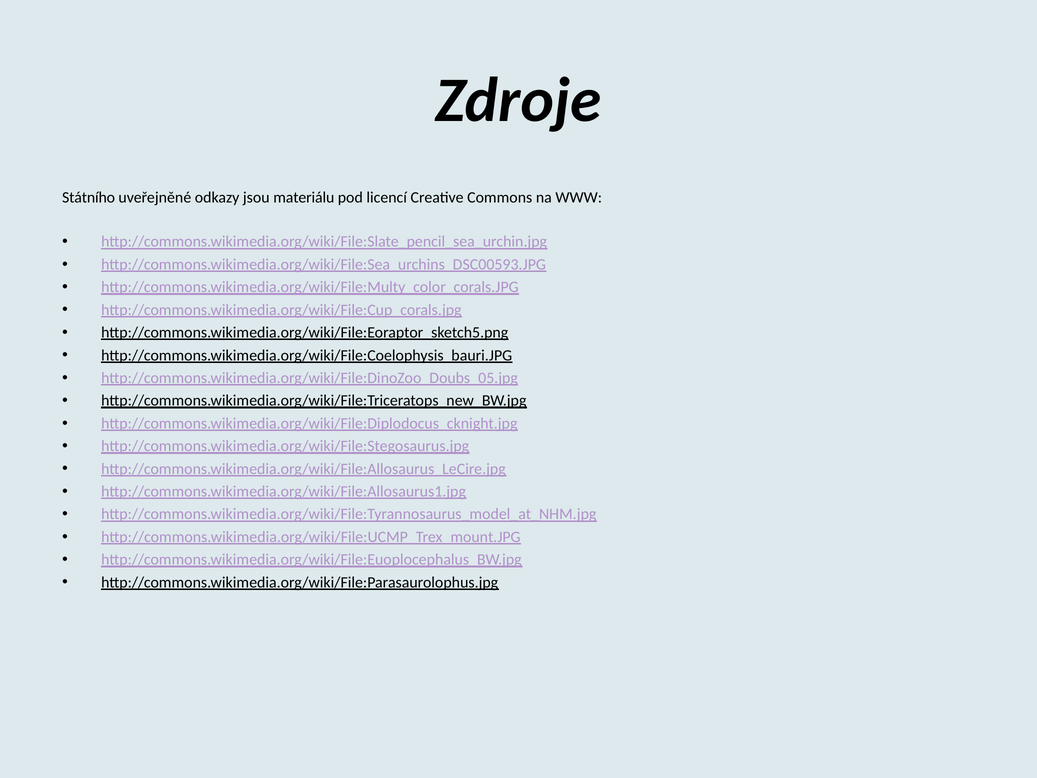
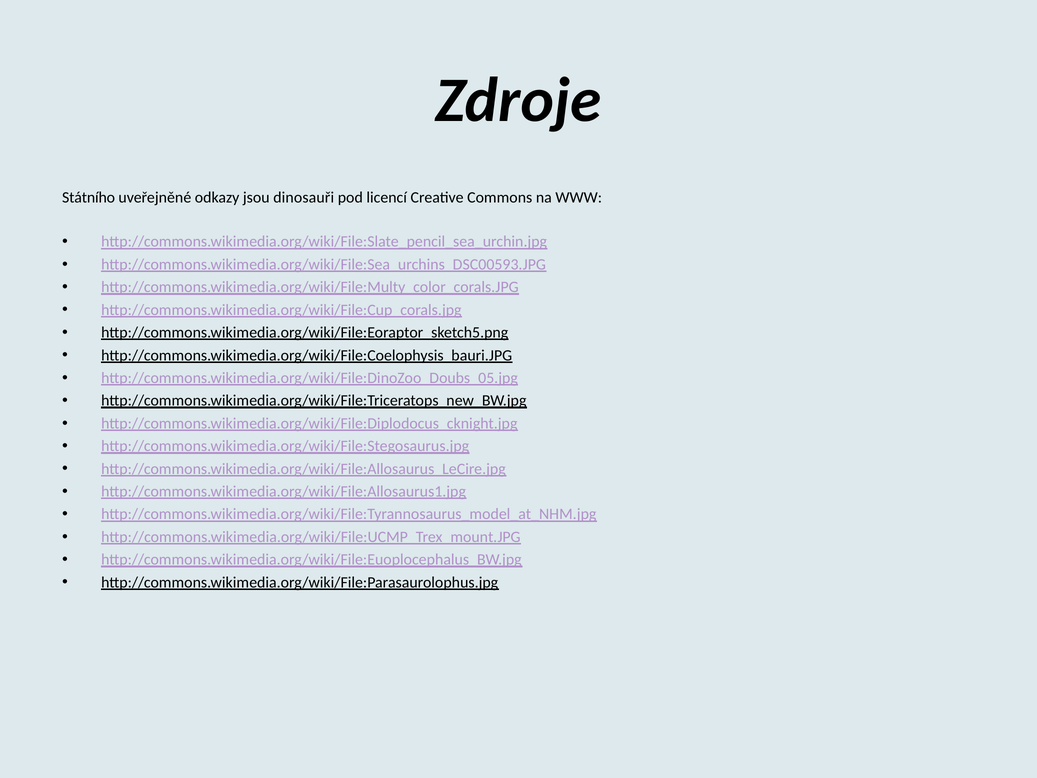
materiálu: materiálu -> dinosauři (304, 197)
